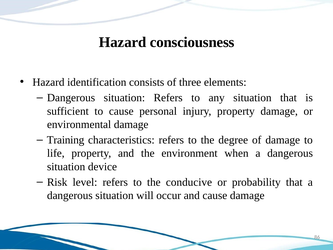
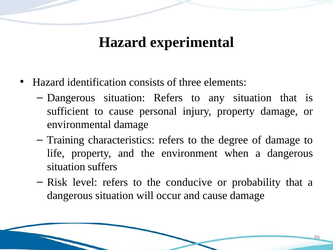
consciousness: consciousness -> experimental (192, 42)
device: device -> suffers (103, 166)
